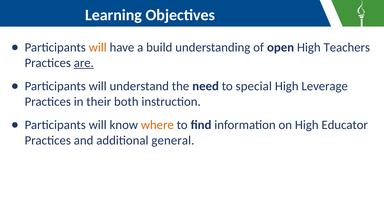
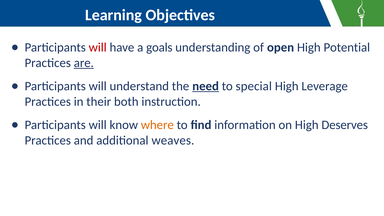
will colour: orange -> red (98, 48)
build: build -> goals (159, 48)
Teachers: Teachers -> Potential (347, 48)
need underline: none -> present (206, 86)
Educator: Educator -> Deserves (345, 125)
general: general -> weaves (173, 140)
